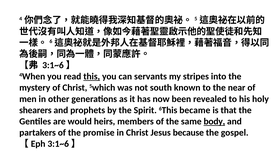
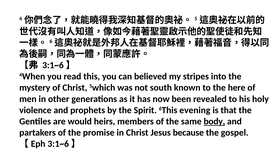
this underline: present -> none (92, 76)
servants: servants -> believed (151, 76)
near: near -> here (237, 87)
shearers: shearers -> violence (35, 110)
became: became -> evening (195, 110)
